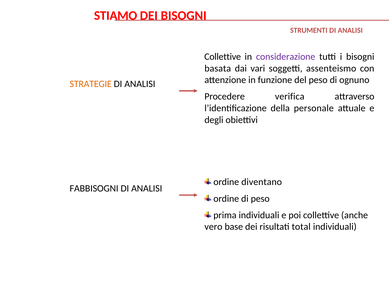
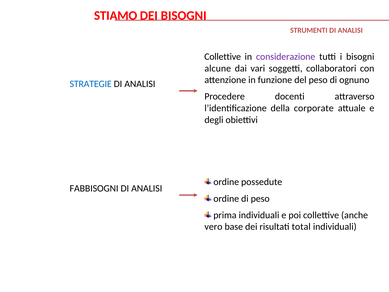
basata: basata -> alcune (218, 68)
assenteismo: assenteismo -> collaboratori (331, 68)
STRATEGIE colour: orange -> blue (91, 84)
verifica: verifica -> docenti (290, 96)
personale: personale -> corporate (314, 108)
diventano: diventano -> possedute (262, 182)
